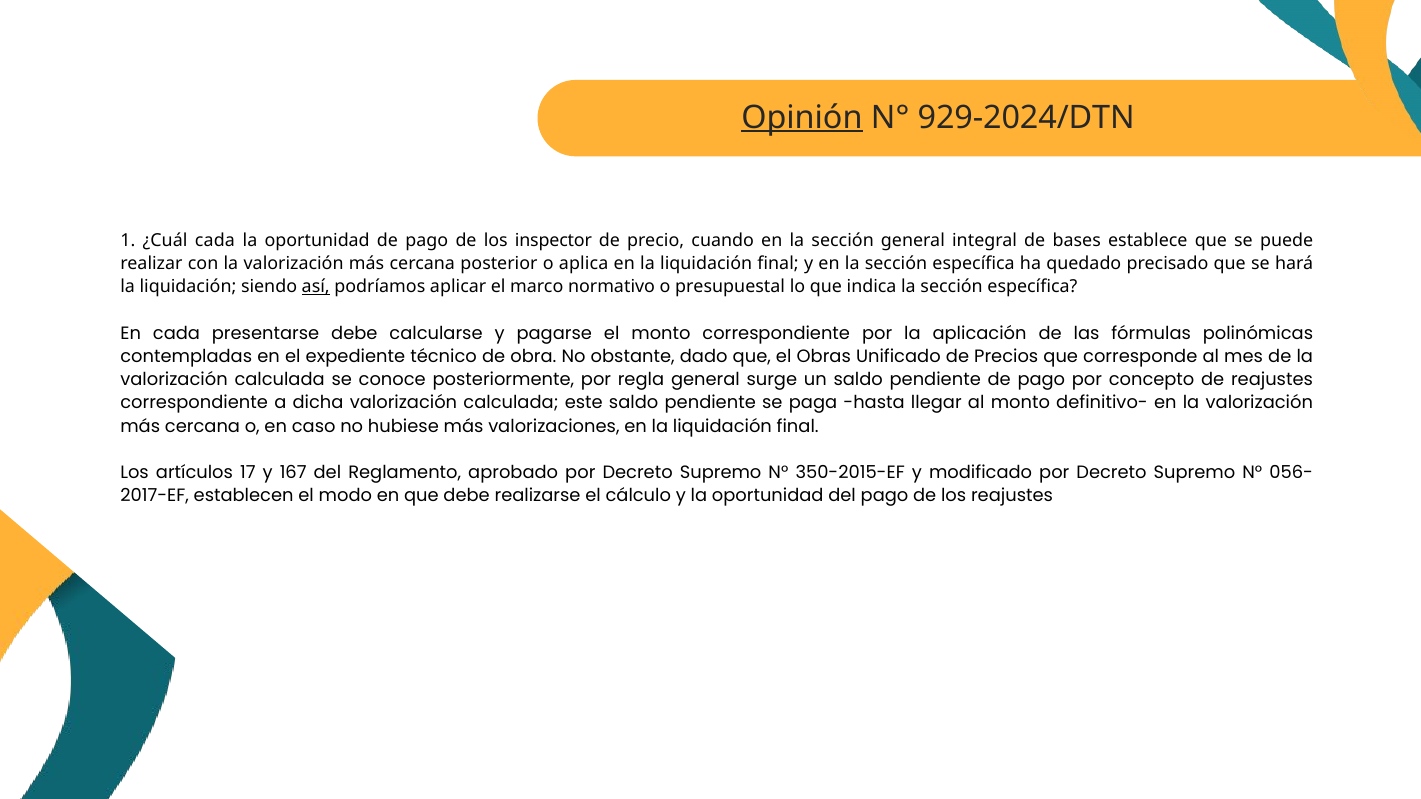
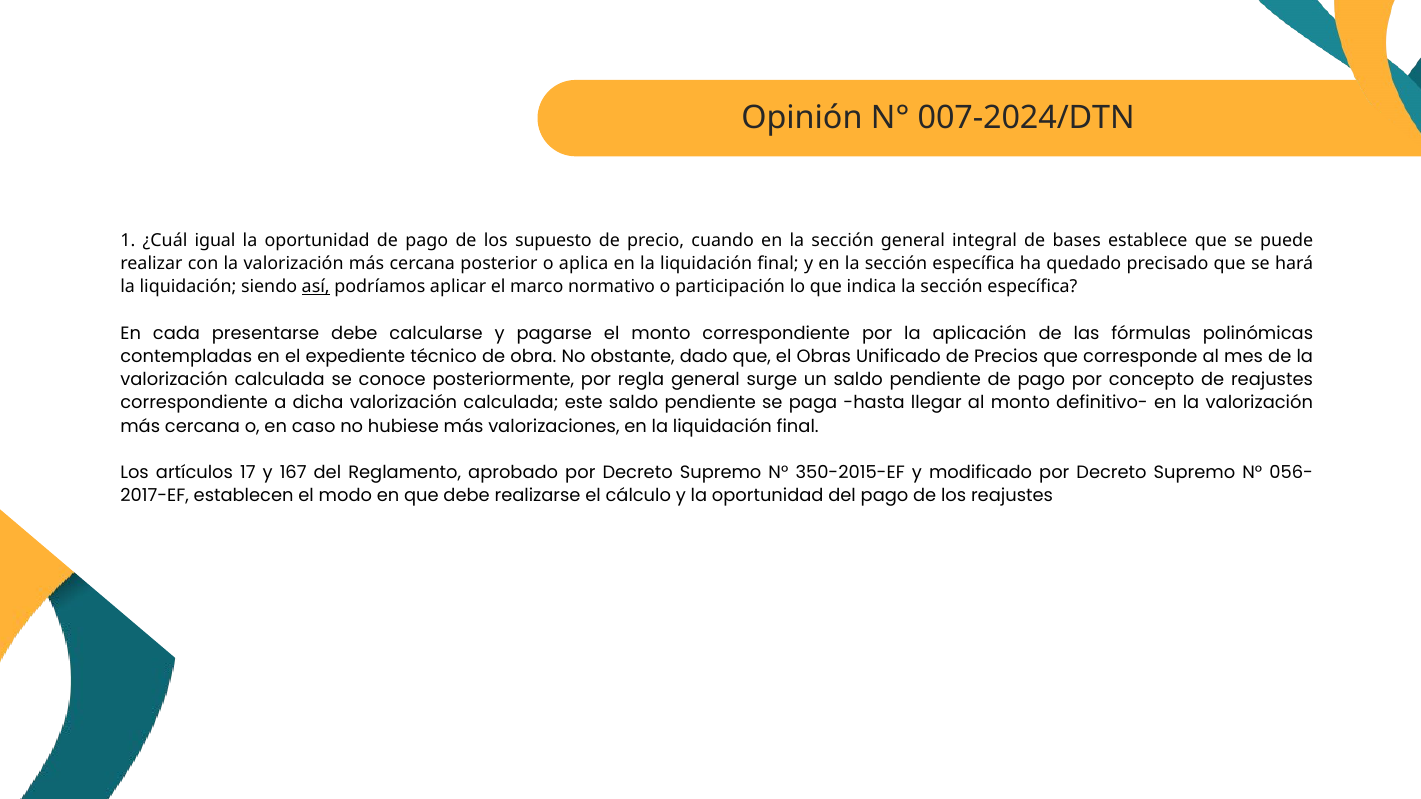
Opinión underline: present -> none (802, 118)
929-2024/DTN: 929-2024/DTN -> 007-2024/DTN (1026, 118)
¿Cuál cada: cada -> igual (215, 240)
inspector: inspector -> supuesto (553, 240)
presupuestal: presupuestal -> participación (730, 287)
